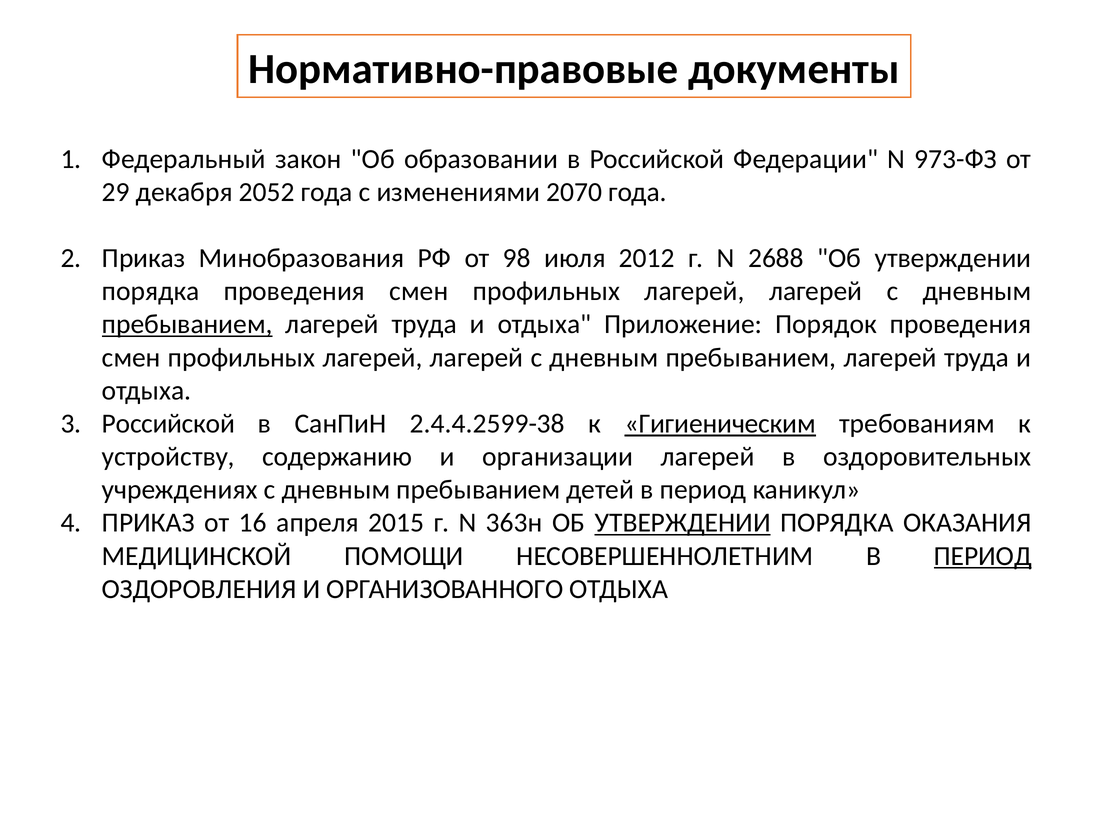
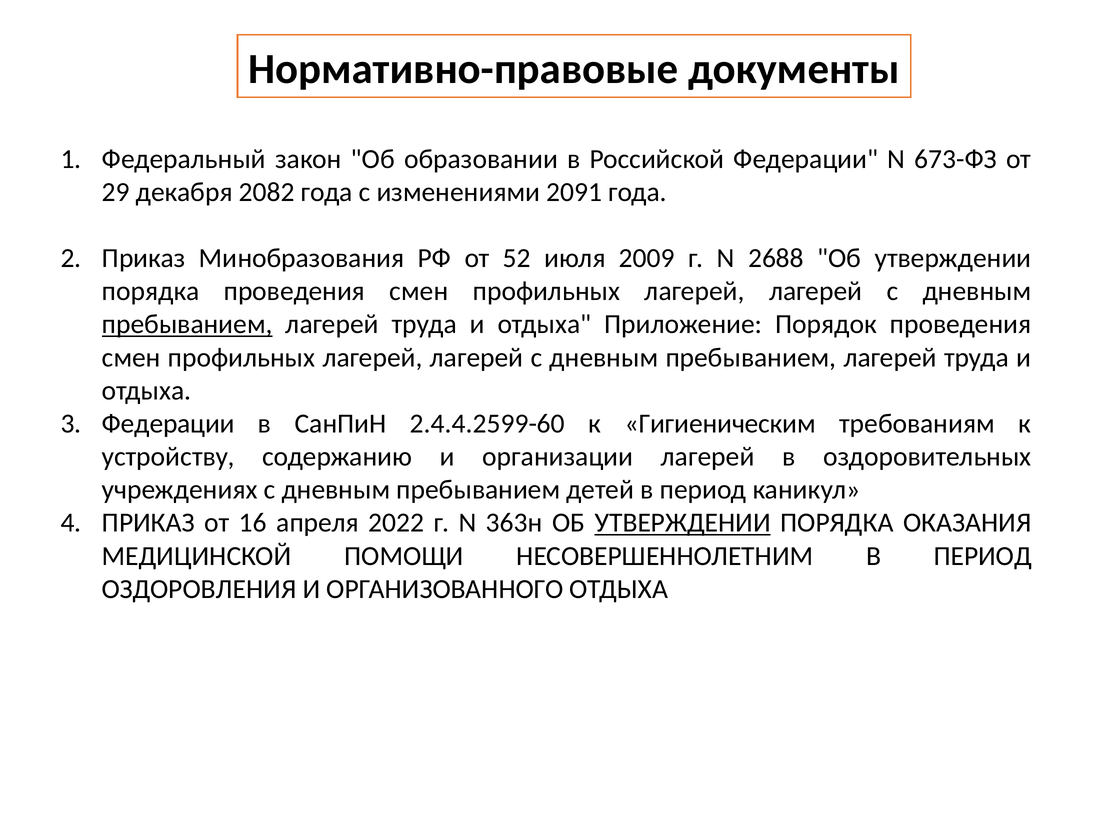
973-ФЗ: 973-ФЗ -> 673-ФЗ (956, 159)
2052: 2052 -> 2082 (267, 192)
2070: 2070 -> 2091 (574, 192)
98: 98 -> 52 (517, 258)
2012: 2012 -> 2009 (647, 258)
Российской: Российской -> Федерации (168, 424)
2.4.4.2599-38: 2.4.4.2599-38 -> 2.4.4.2599-60 (487, 424)
Гигиеническим underline: present -> none (720, 424)
2015: 2015 -> 2022 (396, 523)
ПЕРИОД underline: present -> none (983, 556)
